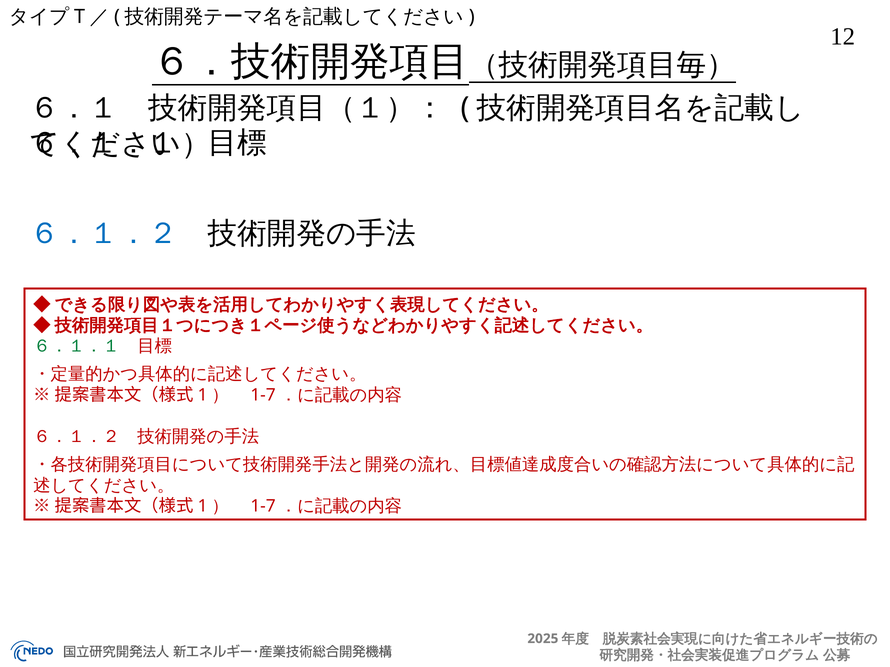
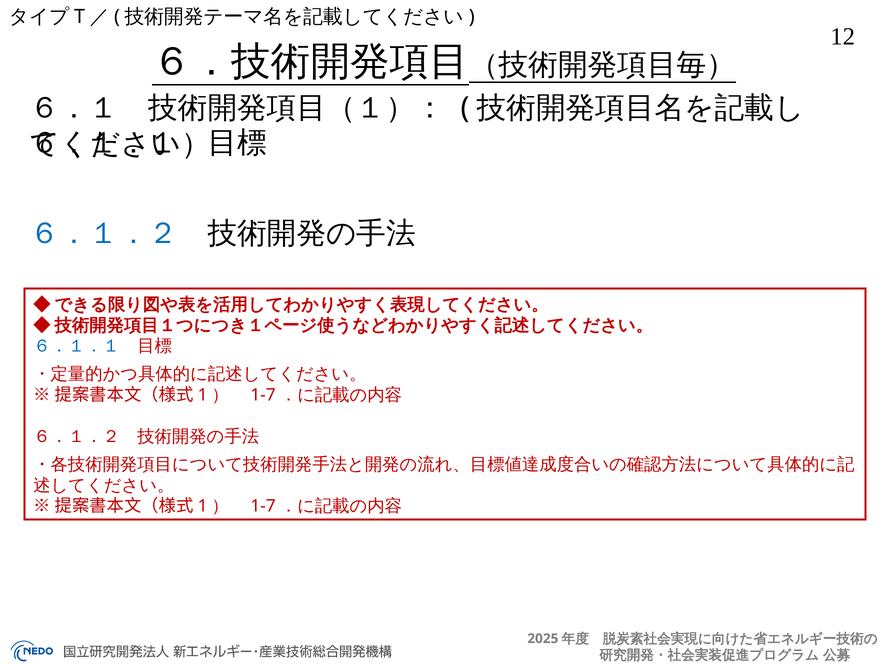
６．１．１ colour: green -> blue (77, 346)
